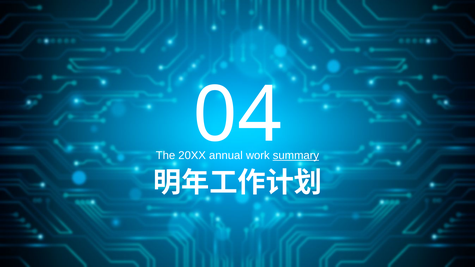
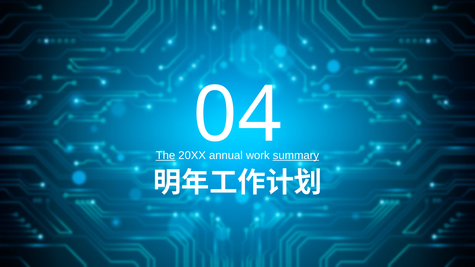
The underline: none -> present (166, 155)
